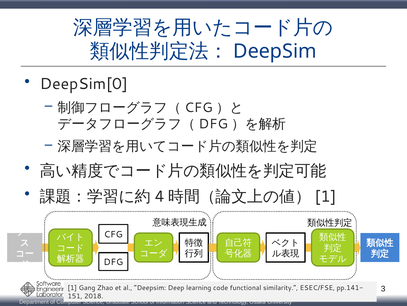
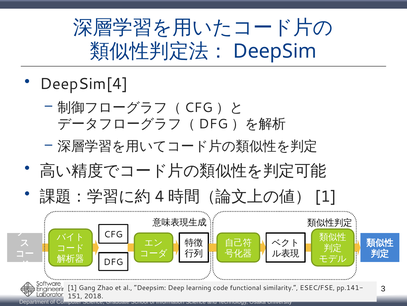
DeepSim[0: DeepSim[0 -> DeepSim[4 (84, 84)
